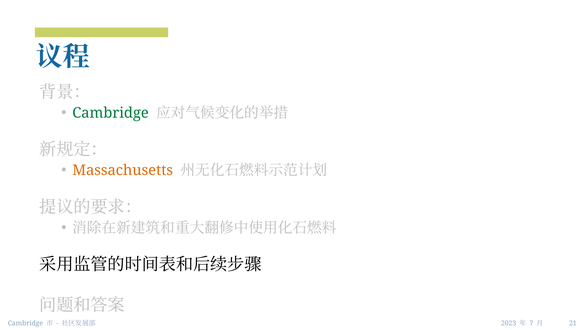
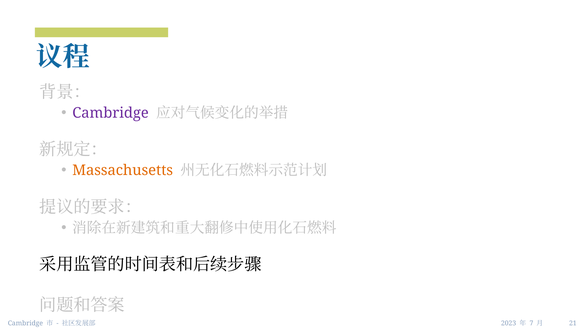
Cambridge colour: green -> purple (111, 113)
